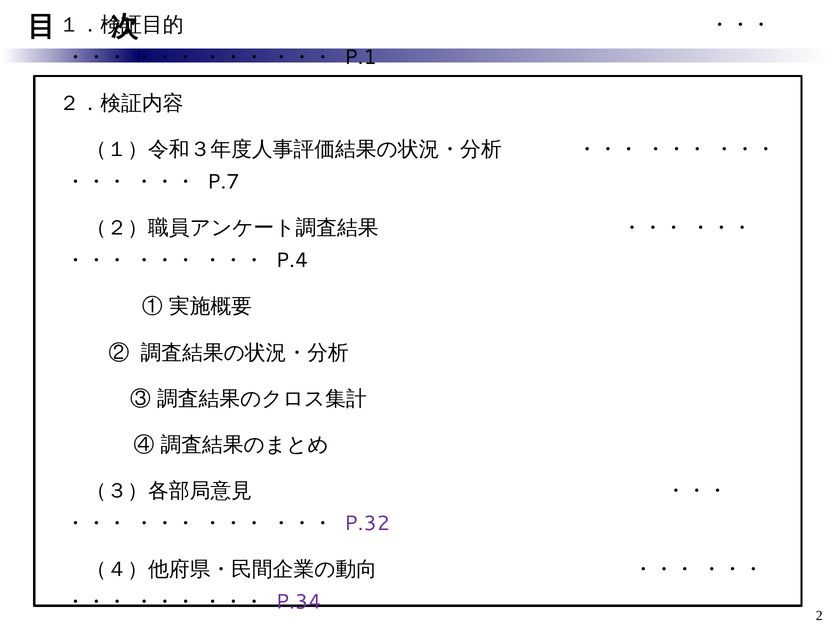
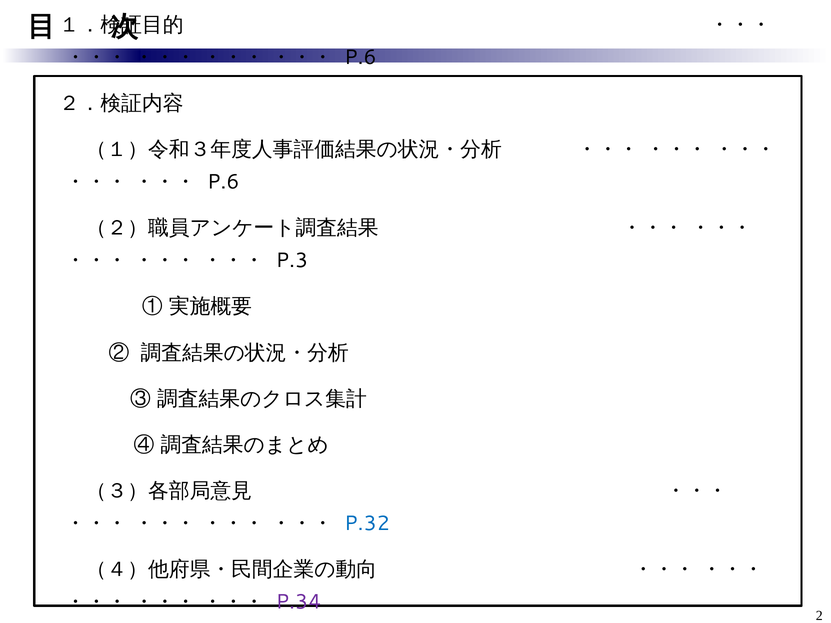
P.1: P.1 -> P.6 (360, 57)
P.7: P.7 -> P.6 (223, 182)
P.4: P.4 -> P.3 (292, 261)
P.32 colour: purple -> blue (367, 524)
